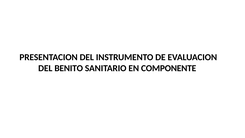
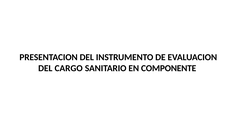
BENITO: BENITO -> CARGO (69, 68)
